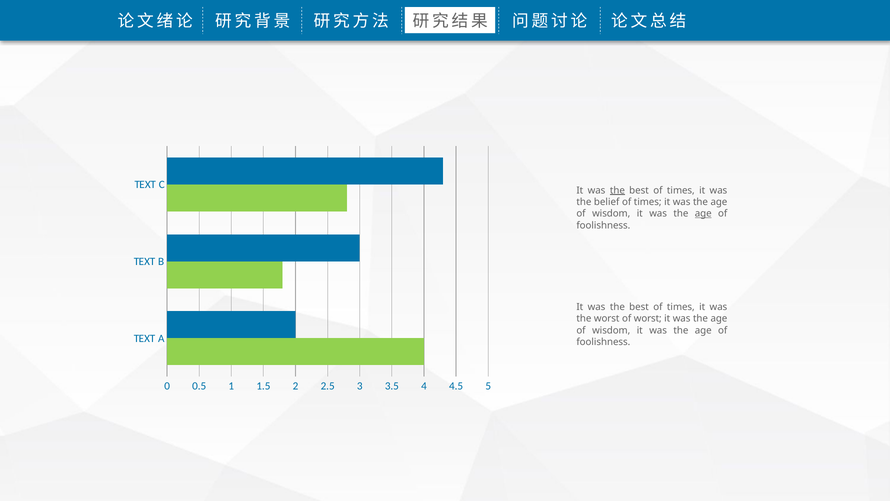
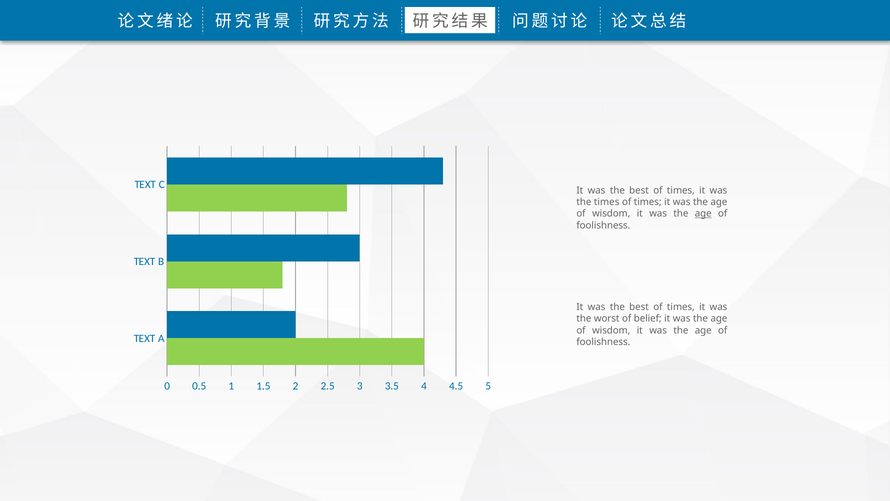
the underline: present -> none (617, 190)
the belief: belief -> times (607, 202)
of worst: worst -> belief (648, 318)
